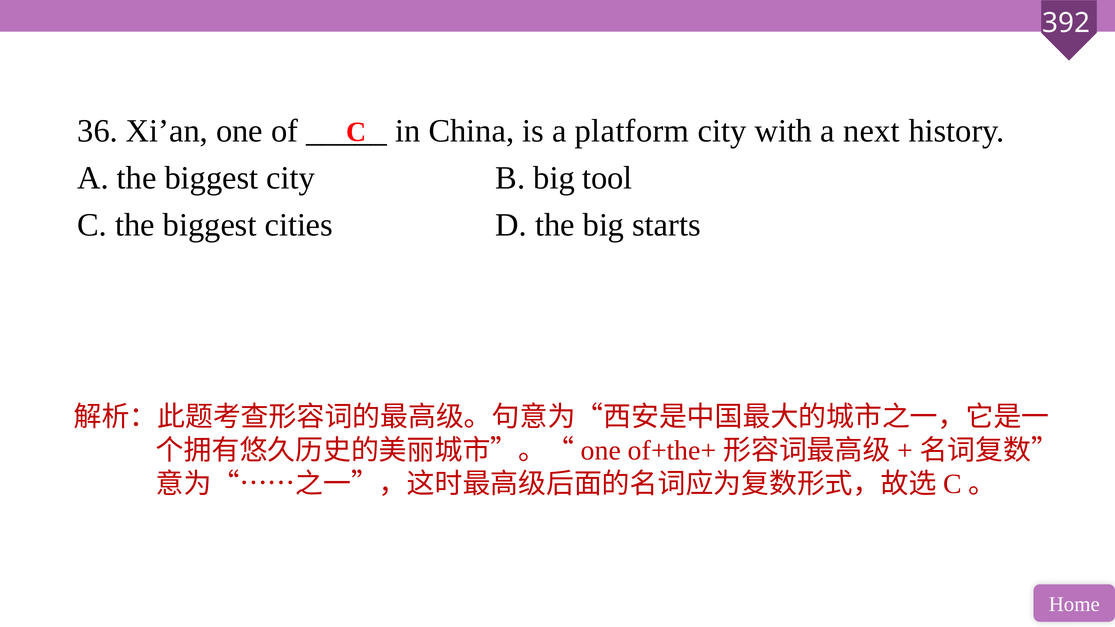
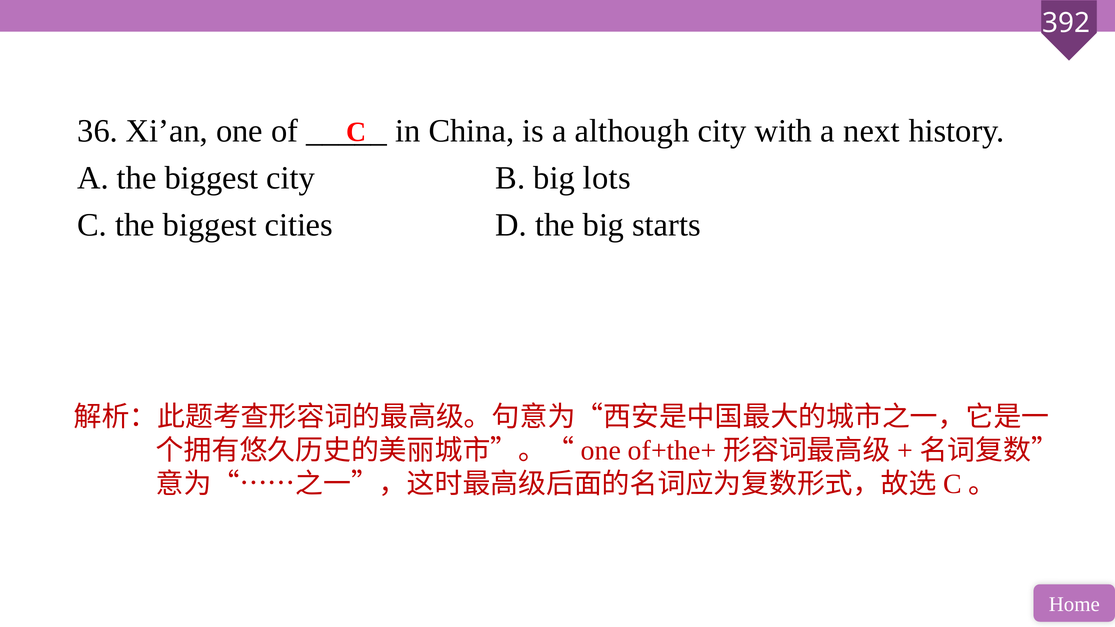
platform: platform -> although (632, 131)
tool: tool -> lots (607, 178)
